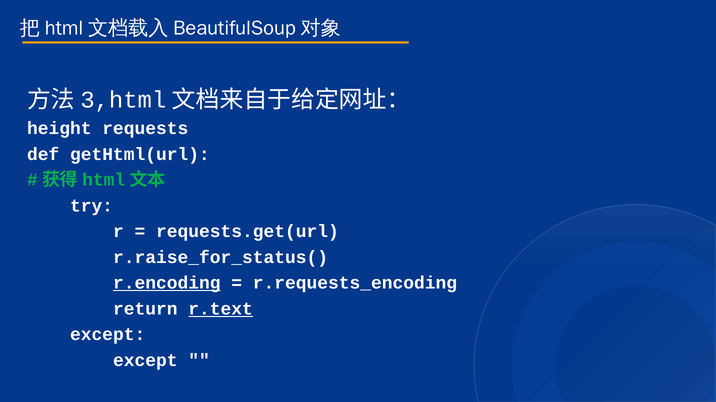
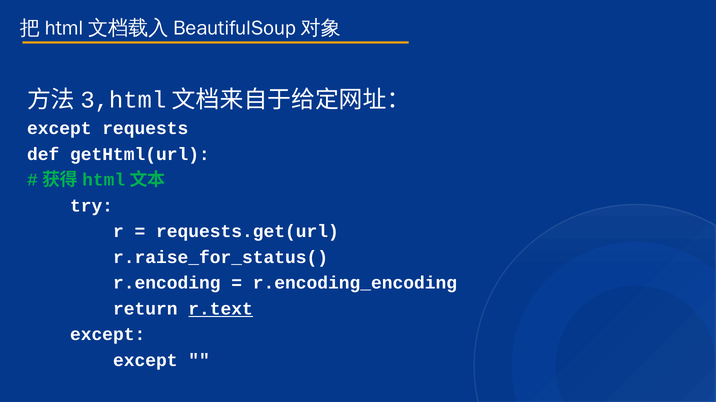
height: height -> except (59, 129)
r.encoding underline: present -> none (167, 283)
r.requests_encoding: r.requests_encoding -> r.encoding_encoding (355, 283)
